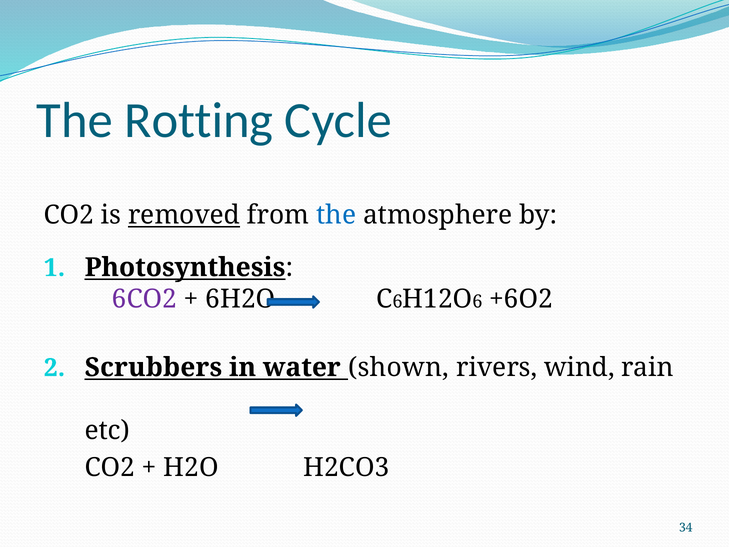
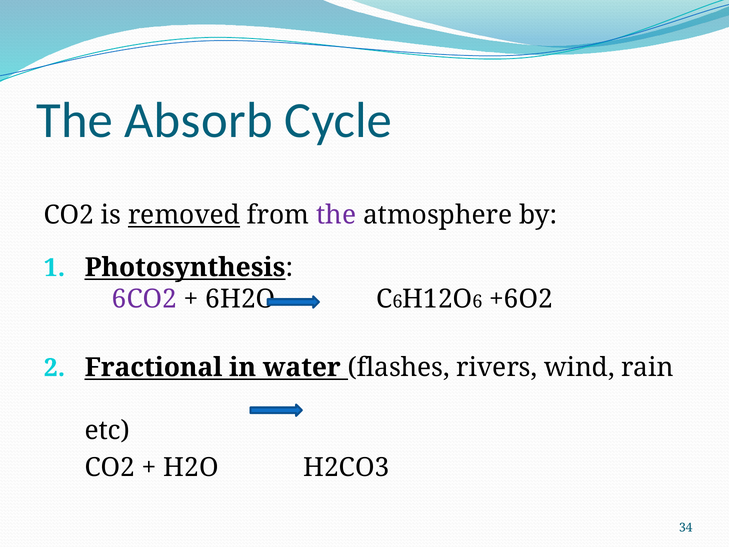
Rotting: Rotting -> Absorb (199, 120)
the colour: blue -> purple (336, 215)
Scrubbers: Scrubbers -> Fractional (154, 367)
shown: shown -> flashes (399, 367)
